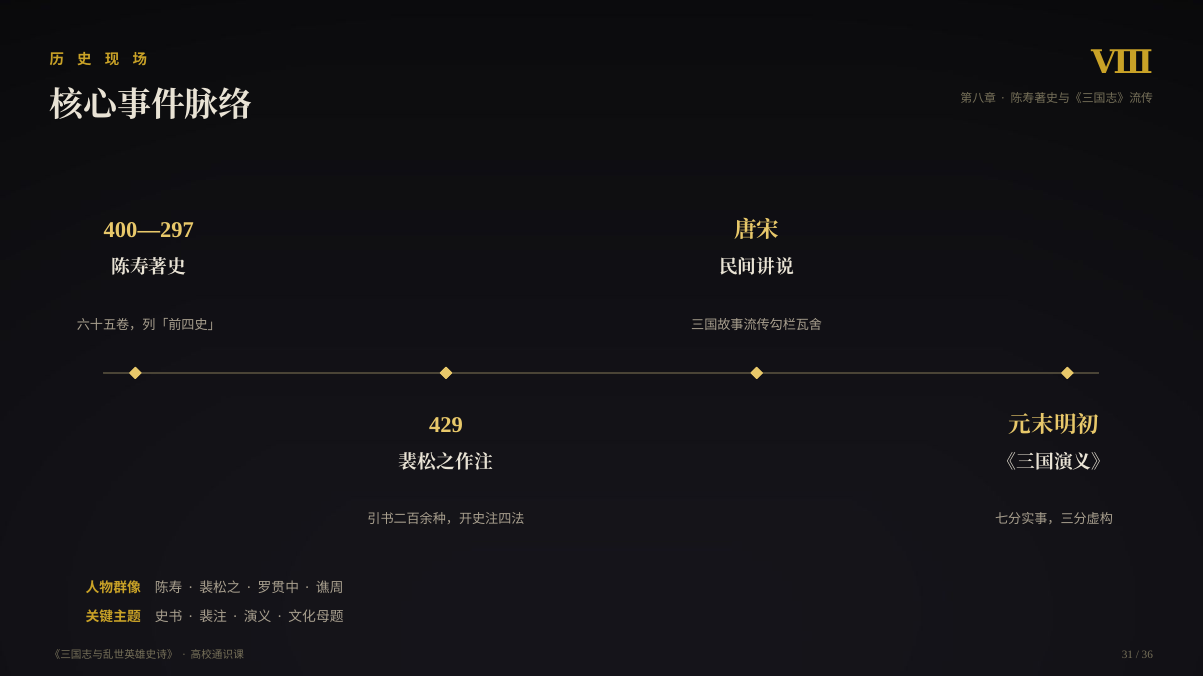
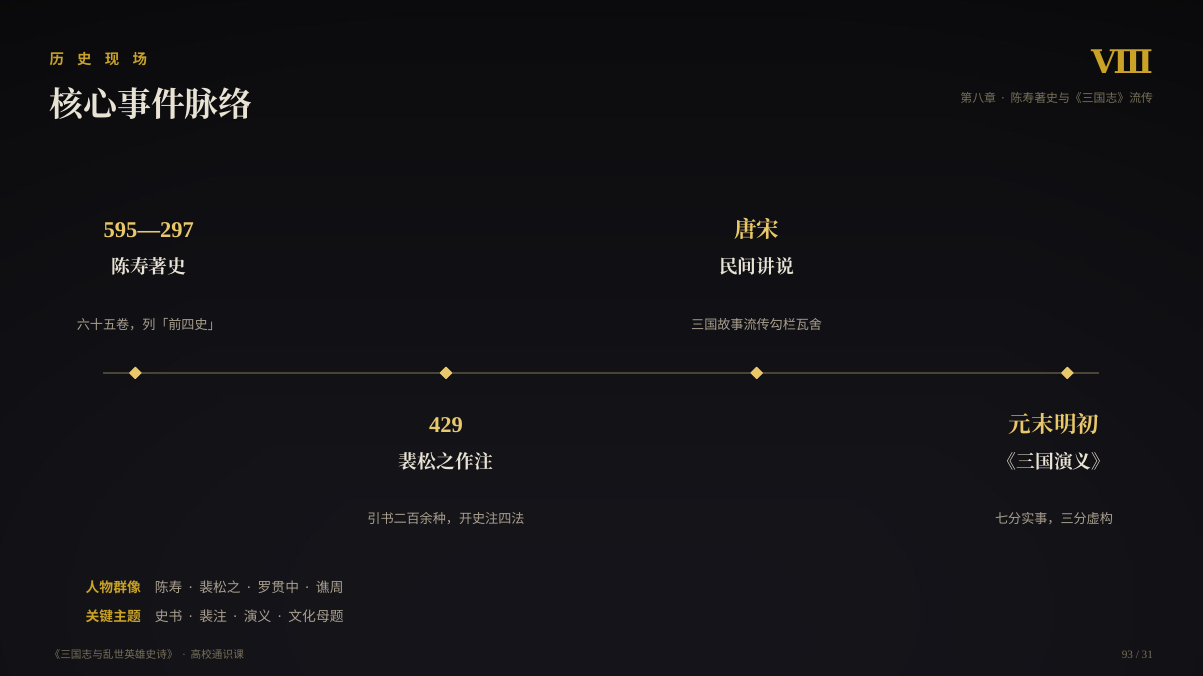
400—297: 400—297 -> 595—297 (149, 231)
31: 31 -> 93 (1127, 656)
36: 36 -> 31 (1147, 656)
